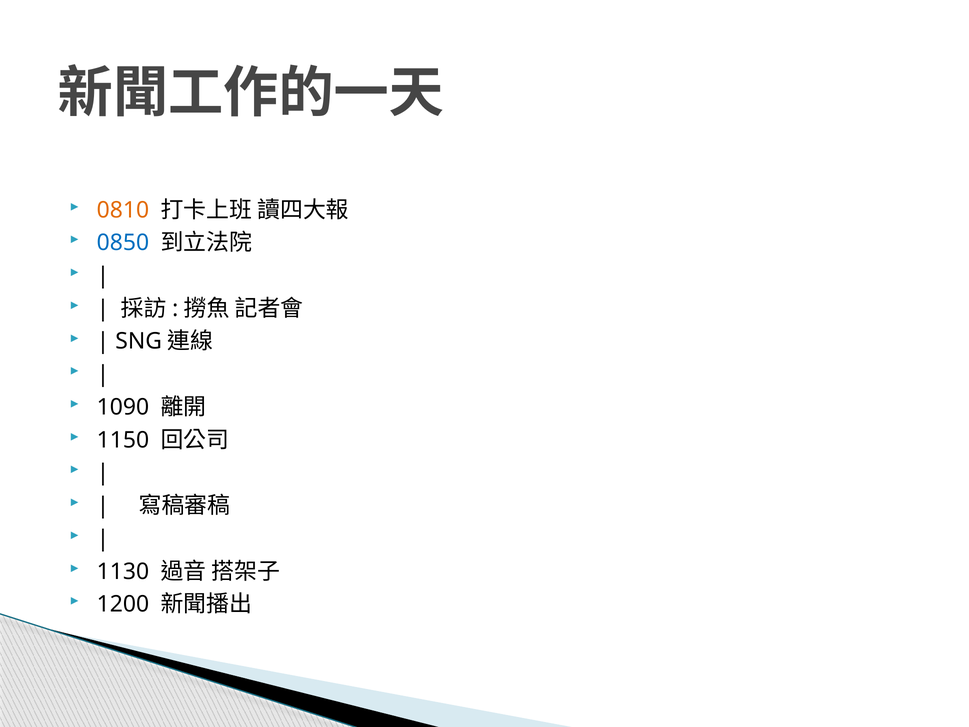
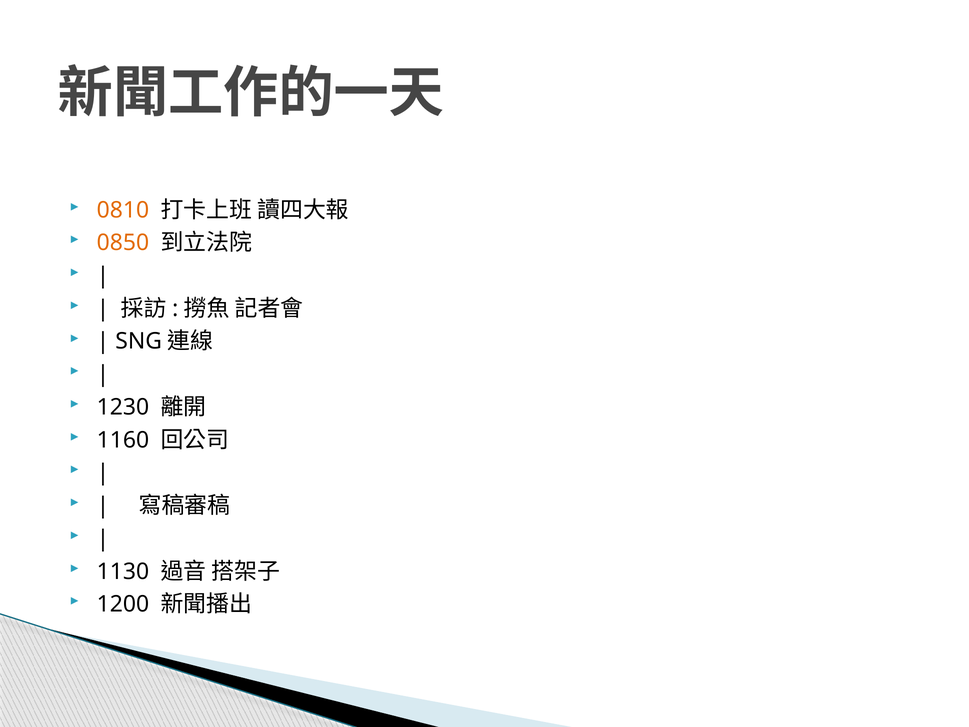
0850 colour: blue -> orange (123, 243)
1090: 1090 -> 1230 (123, 407)
1150: 1150 -> 1160 (123, 440)
